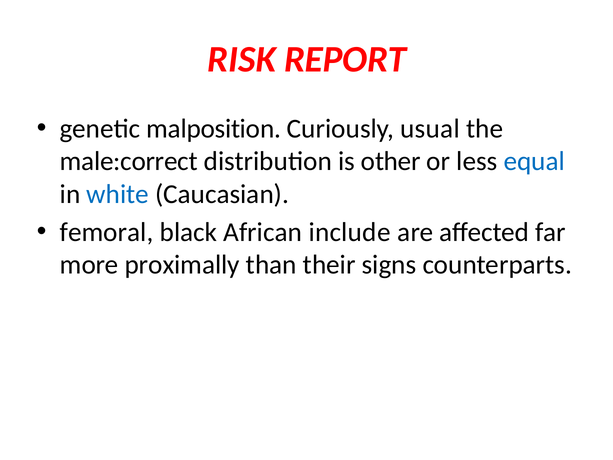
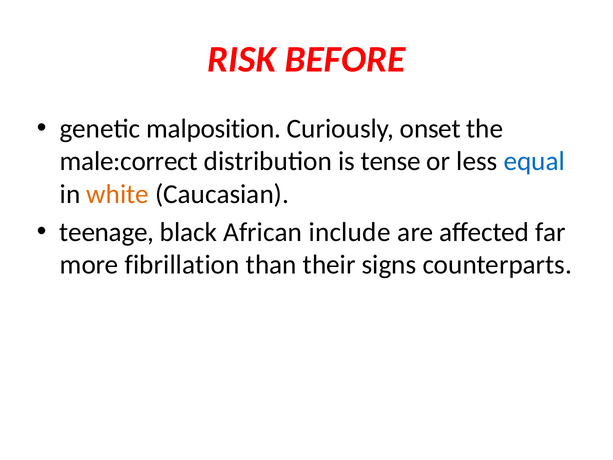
REPORT: REPORT -> BEFORE (345, 59)
usual: usual -> onset (430, 129)
other: other -> tense (391, 161)
white colour: blue -> orange (118, 194)
femoral: femoral -> teenage (107, 232)
proximally: proximally -> fibrillation (182, 265)
